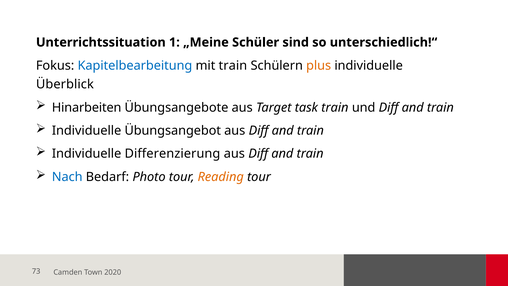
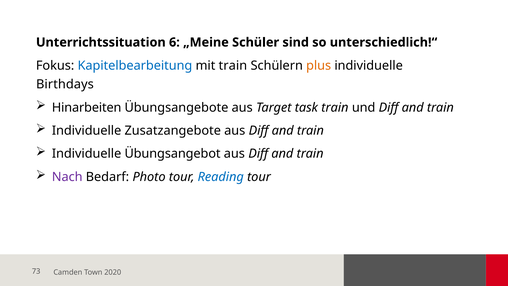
1: 1 -> 6 (174, 42)
Überblick: Überblick -> Birthdays (65, 84)
Übungsangebot: Übungsangebot -> Zusatzangebote (173, 131)
Differenzierung: Differenzierung -> Übungsangebot (173, 154)
Nach colour: blue -> purple (67, 177)
Reading colour: orange -> blue (221, 177)
